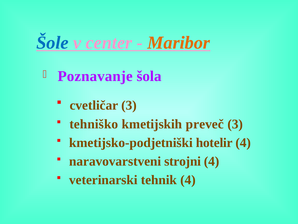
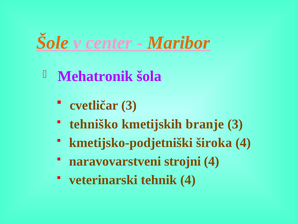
Šole colour: blue -> orange (52, 43)
Poznavanje: Poznavanje -> Mehatronik (95, 76)
preveč: preveč -> branje (205, 124)
hotelir: hotelir -> široka (214, 142)
